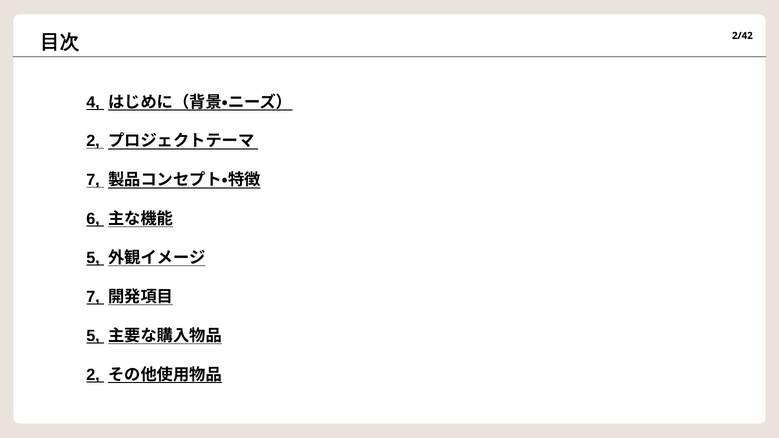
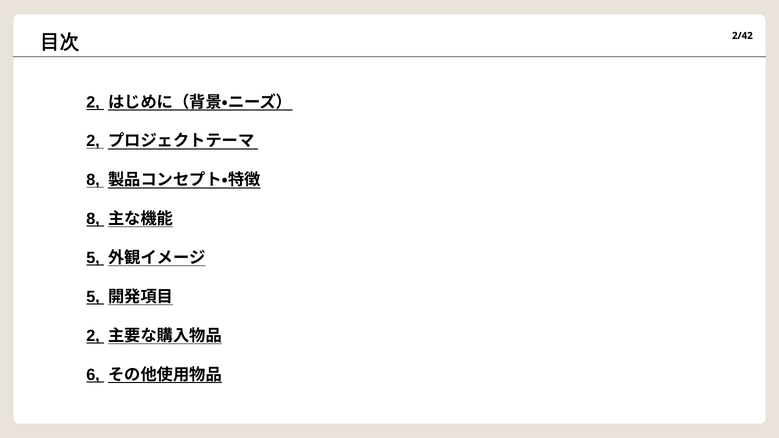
4: 4 -> 2 (93, 102)
7: 7 -> 8 (93, 180)
6: 6 -> 8 (93, 219)
7: 7 -> 5 (93, 297)
5: 5 -> 2 (93, 336)
2: 2 -> 6 (93, 375)
